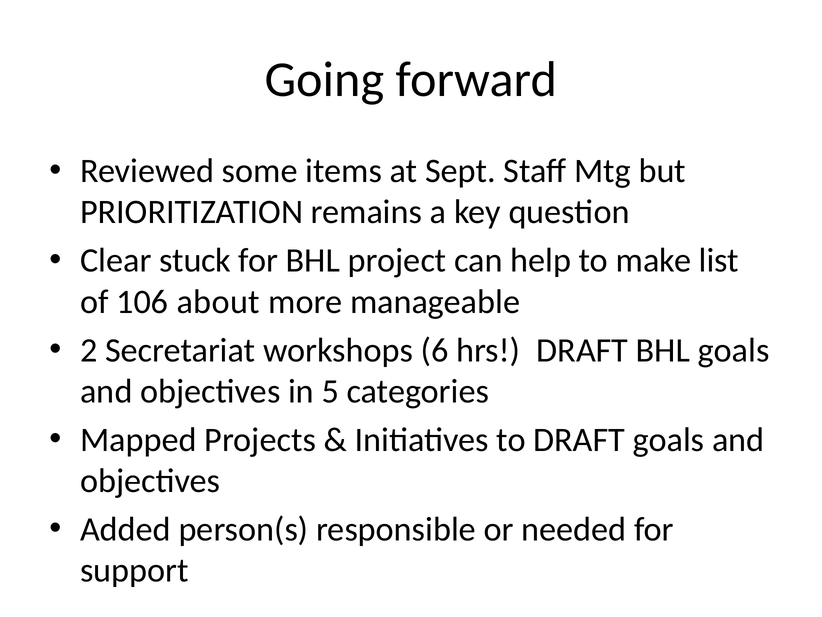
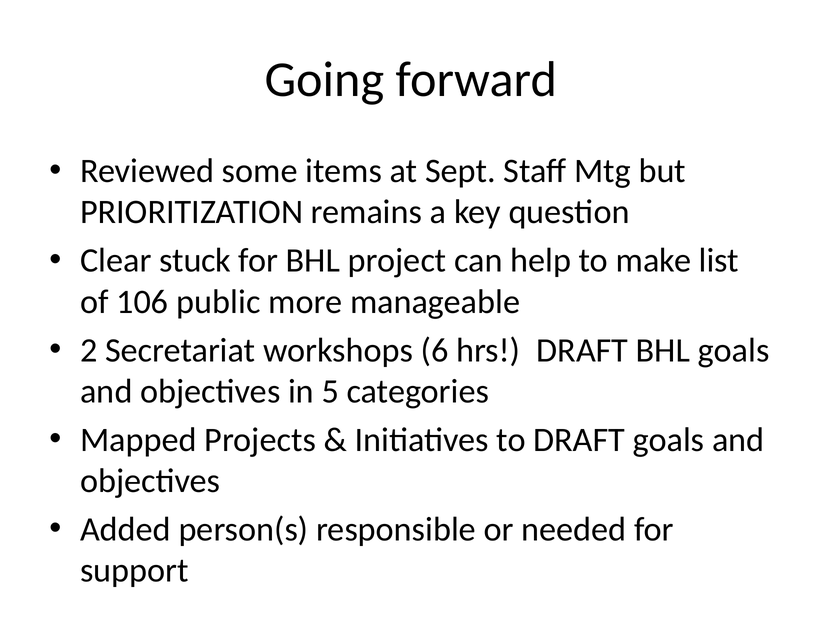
about: about -> public (218, 302)
